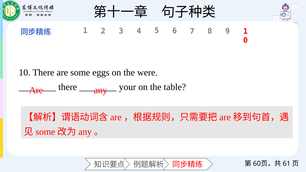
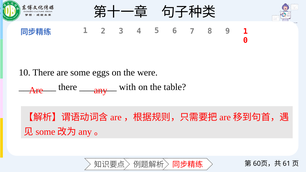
your: your -> with (127, 87)
